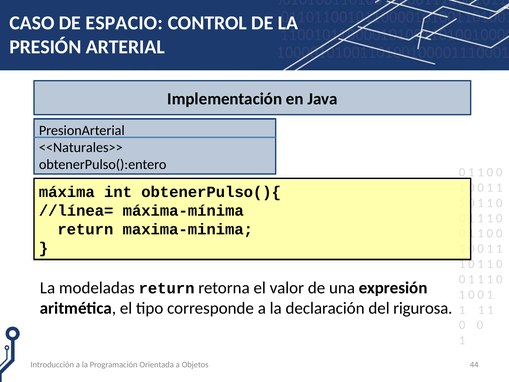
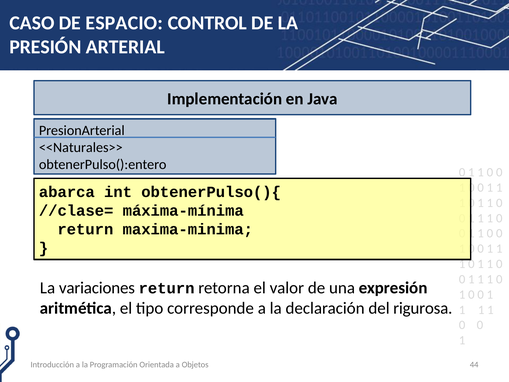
máxima: máxima -> abarca (67, 192)
//línea=: //línea= -> //clase= (76, 211)
modeladas: modeladas -> variaciones (97, 288)
